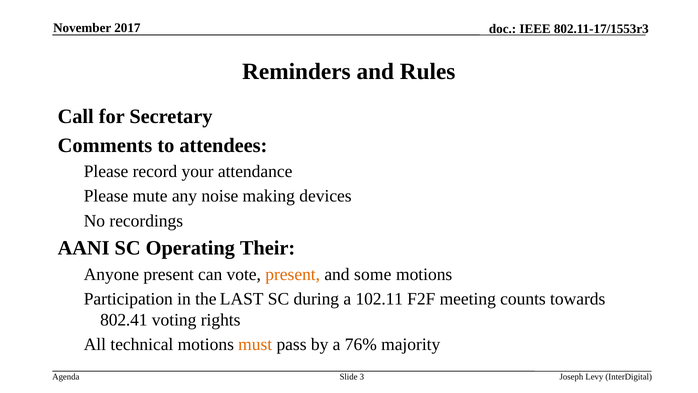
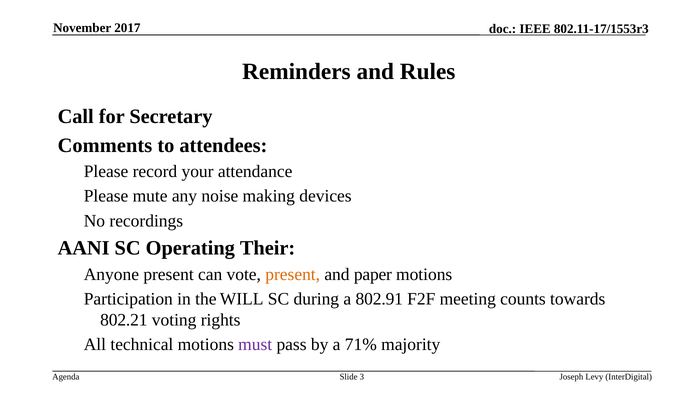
some: some -> paper (373, 274)
LAST: LAST -> WILL (242, 299)
102.11: 102.11 -> 802.91 (379, 299)
802.41: 802.41 -> 802.21 (124, 319)
must colour: orange -> purple (255, 344)
76%: 76% -> 71% (361, 344)
